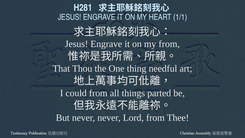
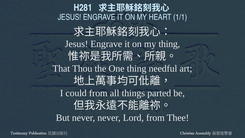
my from: from -> thing (169, 44)
